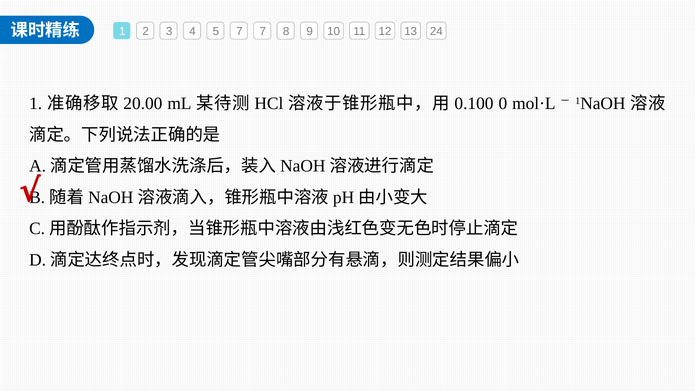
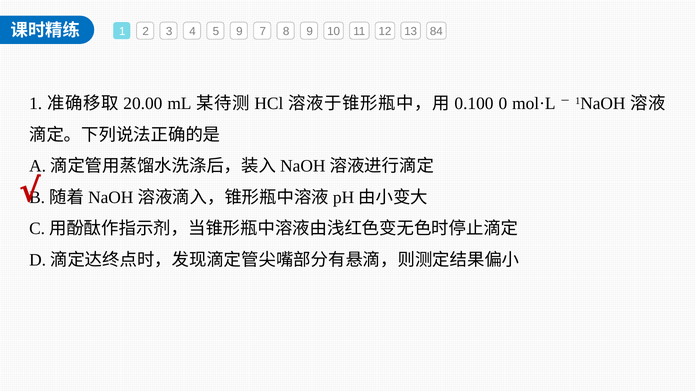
5 7: 7 -> 9 (239, 31)
24: 24 -> 84 (436, 31)
